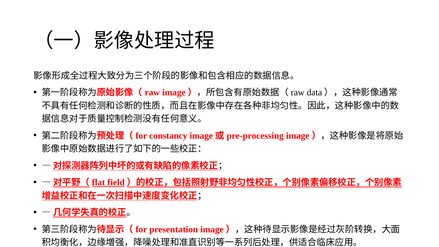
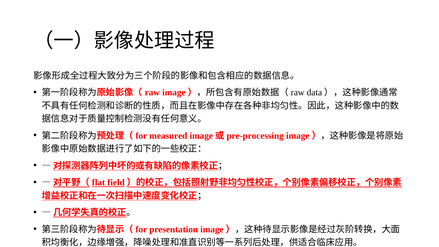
constancy: constancy -> measured (168, 136)
